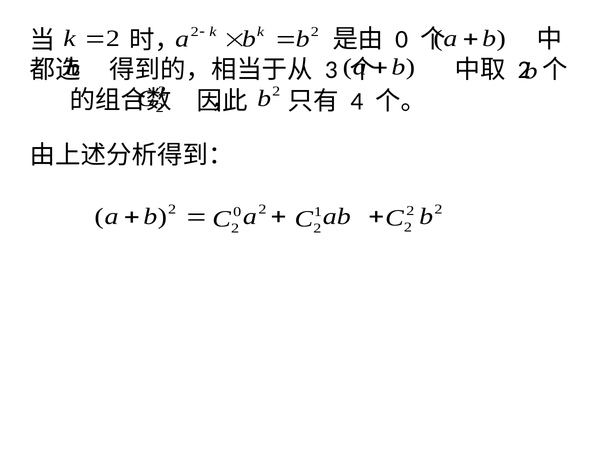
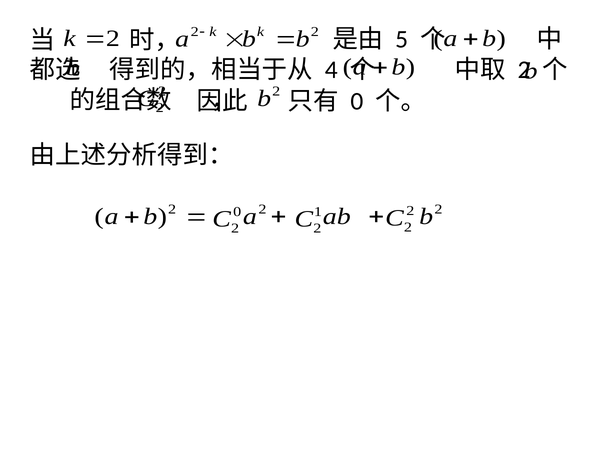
0: 0 -> 5 (402, 39)
3: 3 -> 4 (331, 70)
4: 4 -> 0 (357, 101)
